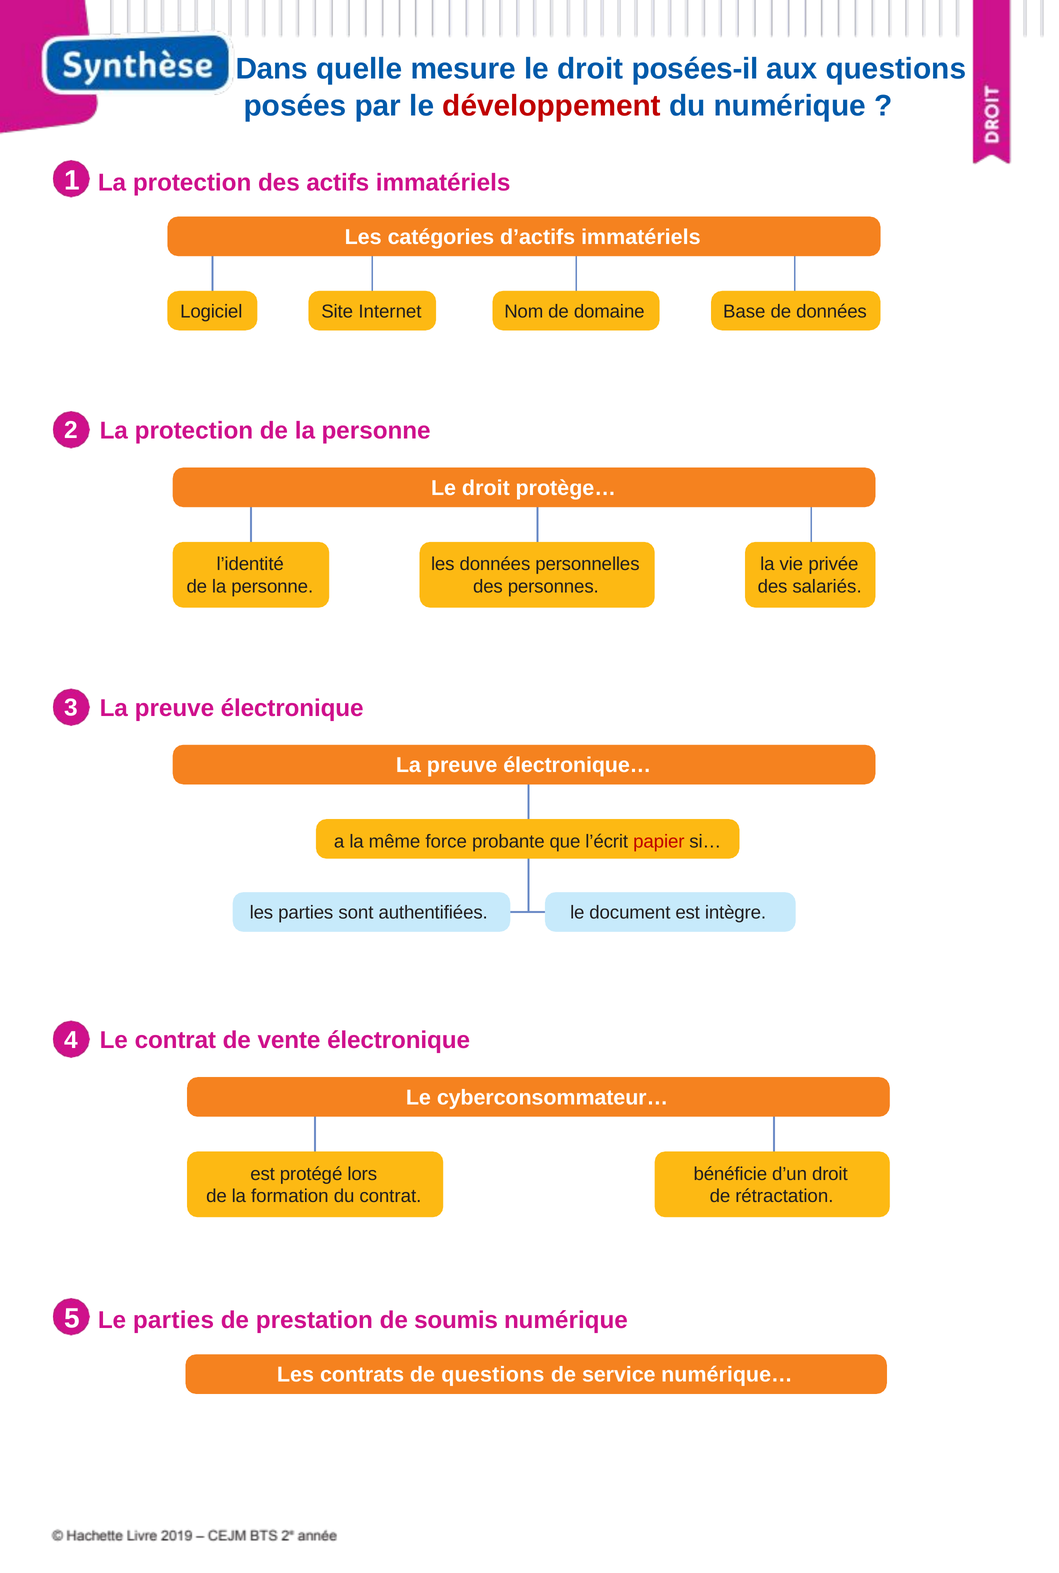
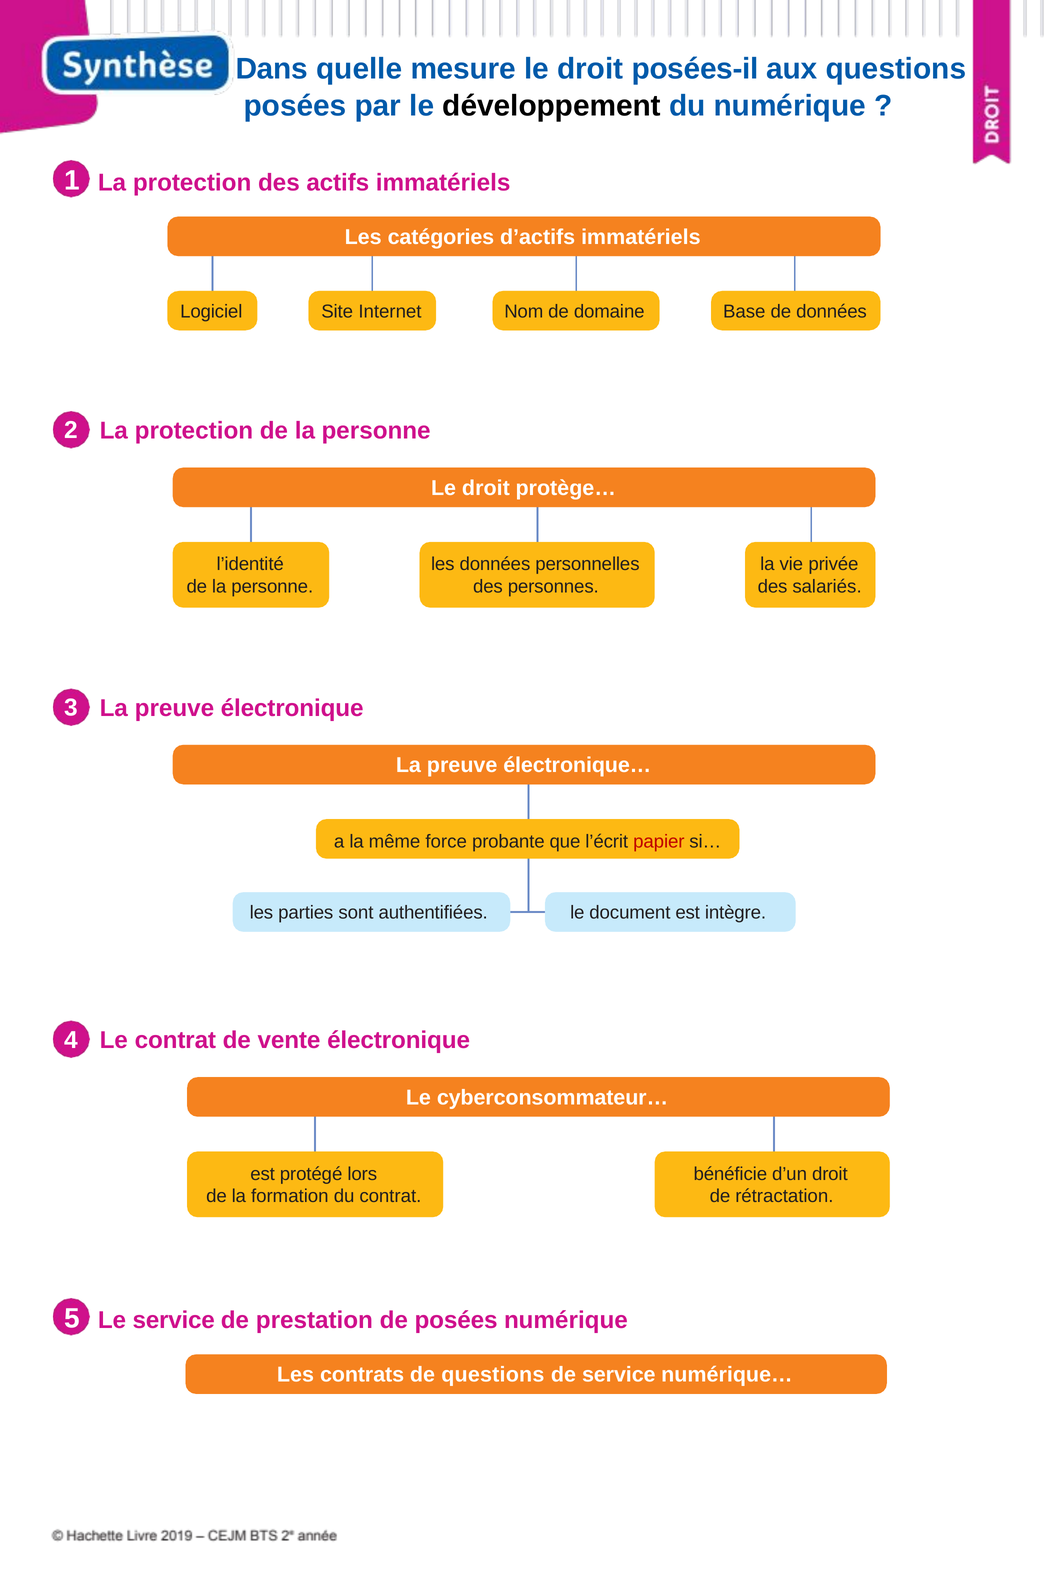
développement colour: red -> black (552, 106)
Le parties: parties -> service (174, 1320)
de soumis: soumis -> posées (456, 1320)
